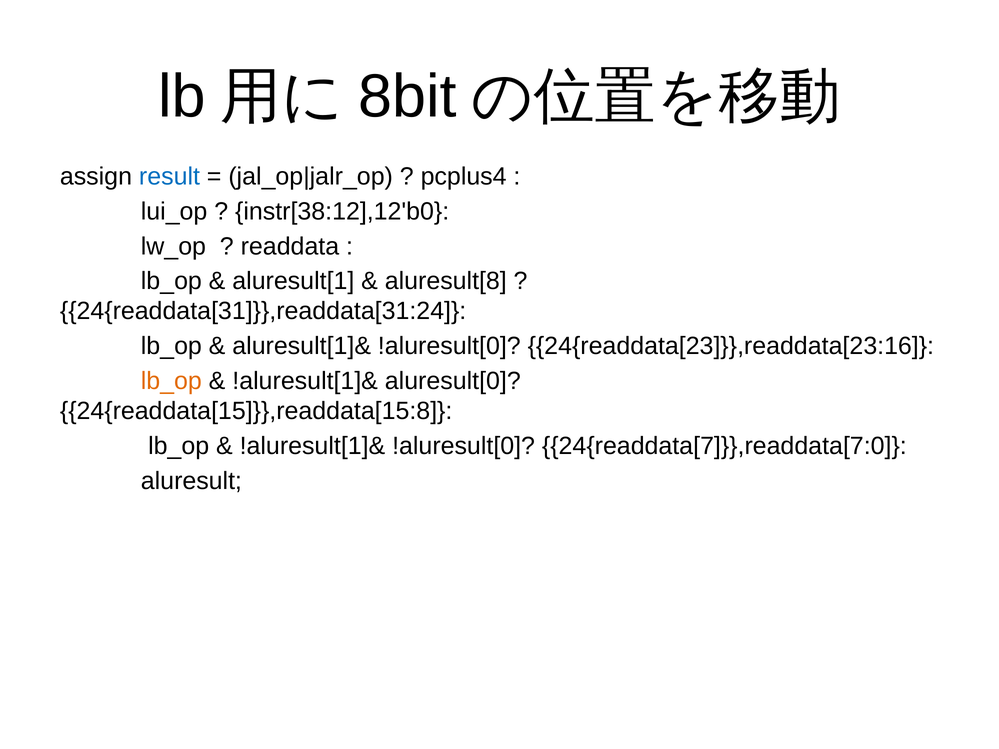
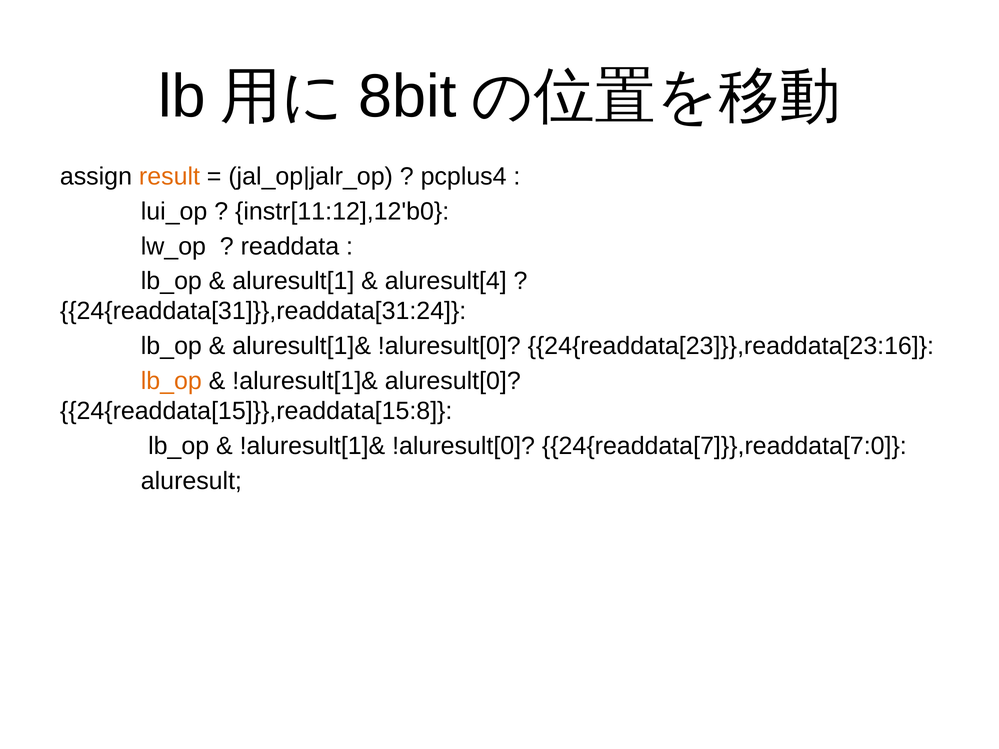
result colour: blue -> orange (169, 176)
instr[38:12],12'b0: instr[38:12],12'b0 -> instr[11:12],12'b0 (342, 211)
aluresult[8: aluresult[8 -> aluresult[4 (446, 281)
